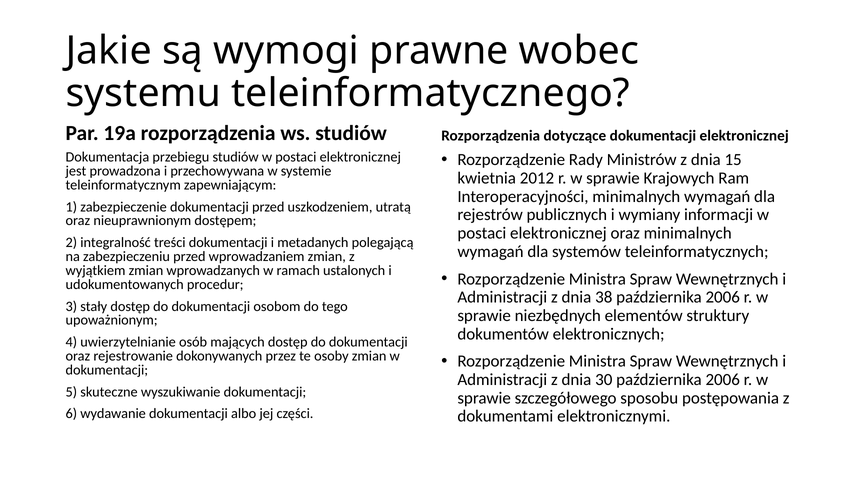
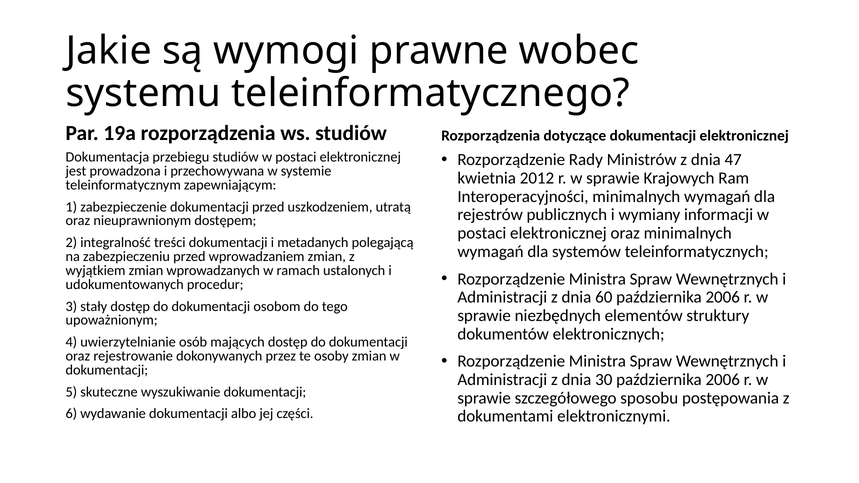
15: 15 -> 47 (733, 160)
38: 38 -> 60 (604, 297)
